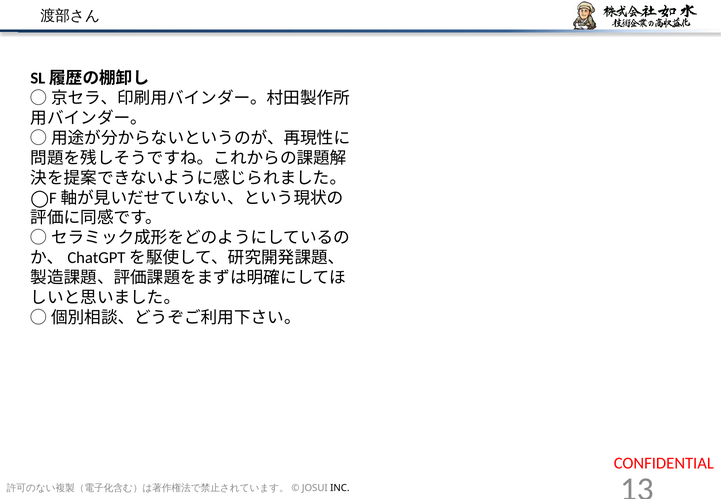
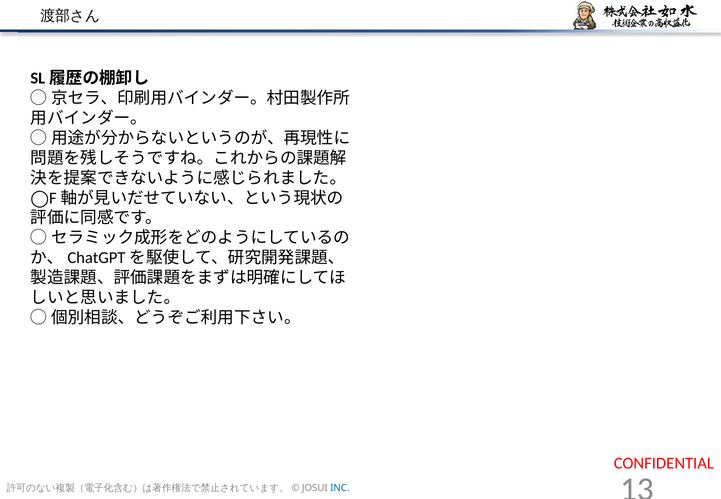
INC colour: black -> blue (340, 488)
